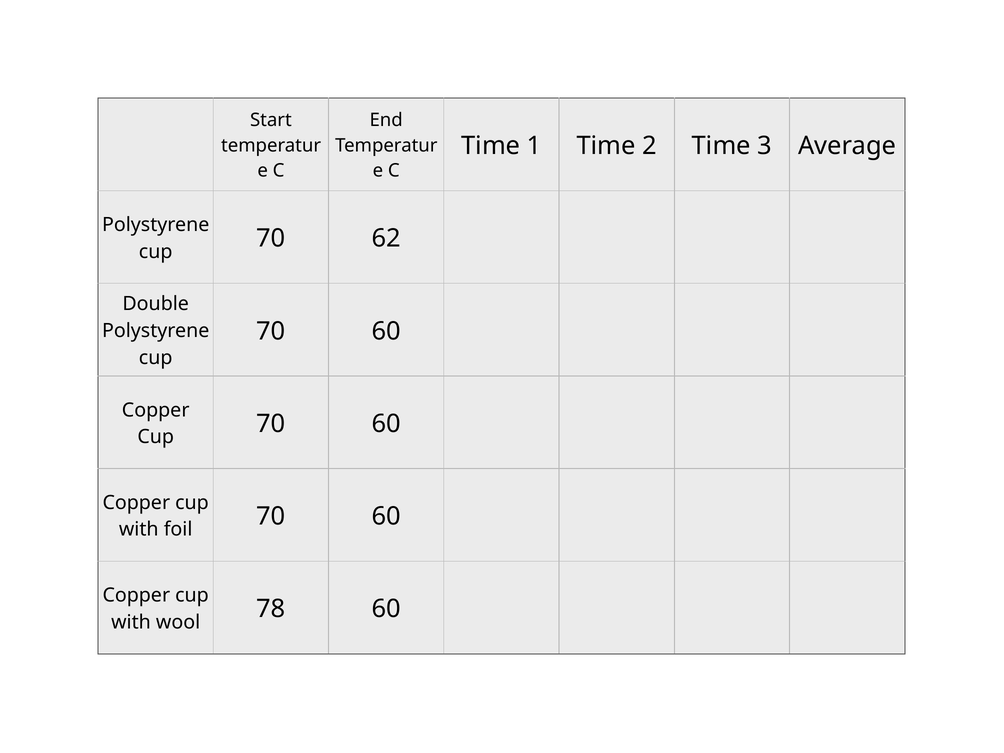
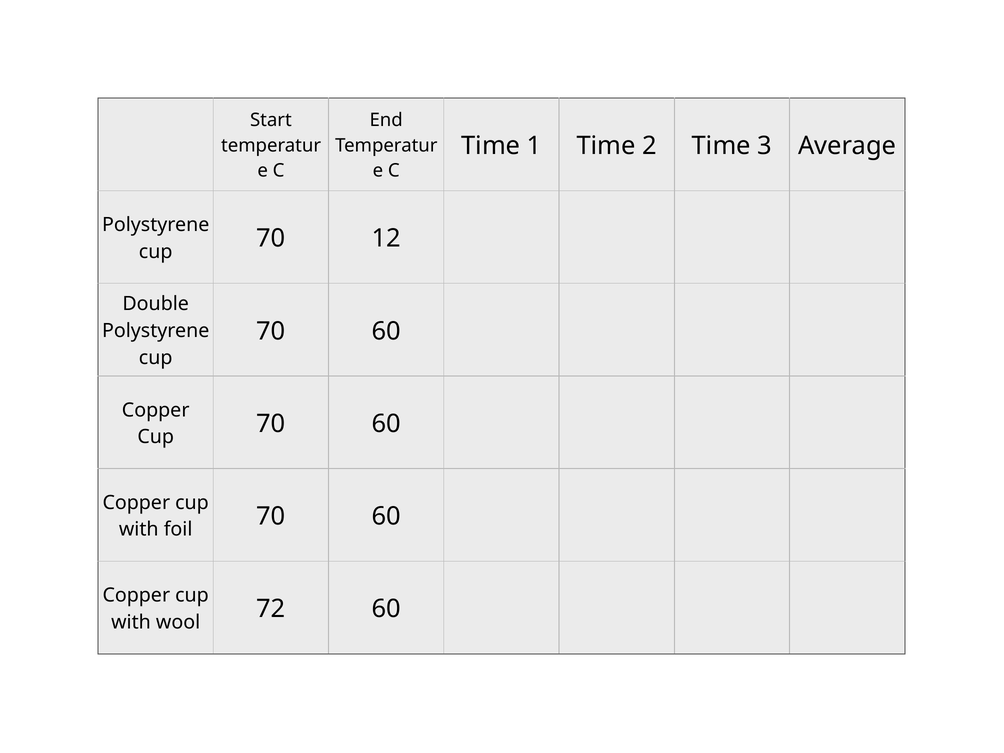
62: 62 -> 12 (386, 238)
78: 78 -> 72 (271, 609)
